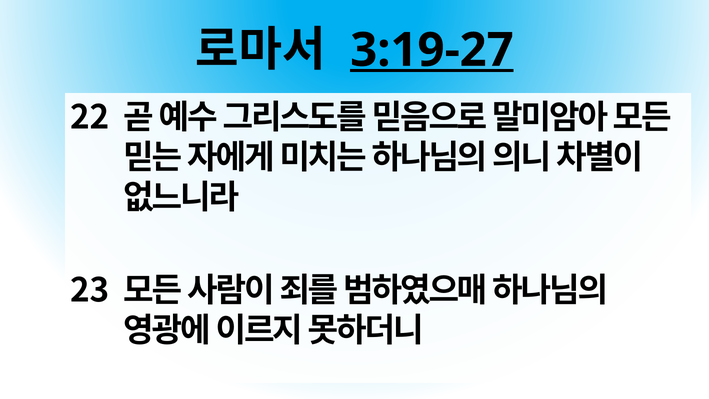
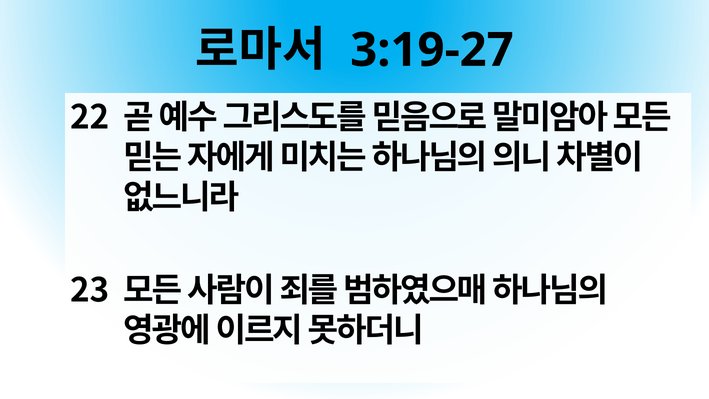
3:19-27 underline: present -> none (432, 50)
